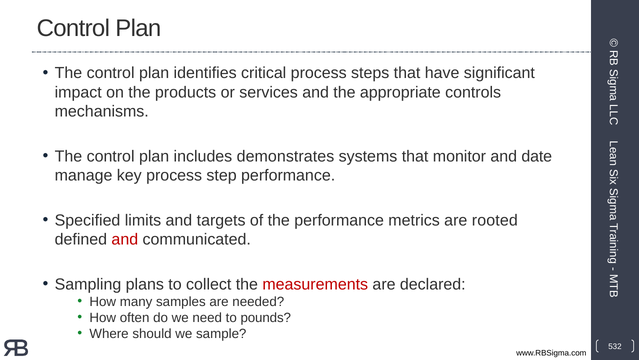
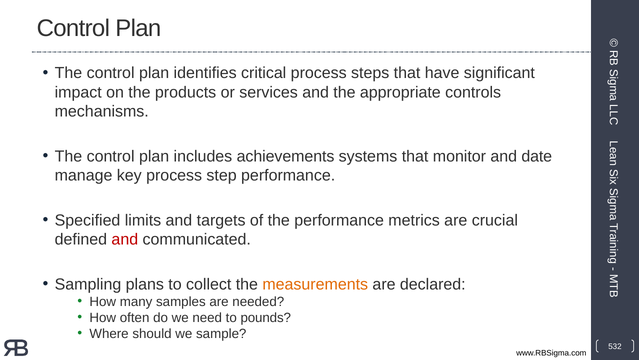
demonstrates: demonstrates -> achievements (286, 156)
rooted: rooted -> crucial (495, 220)
measurements colour: red -> orange (315, 284)
